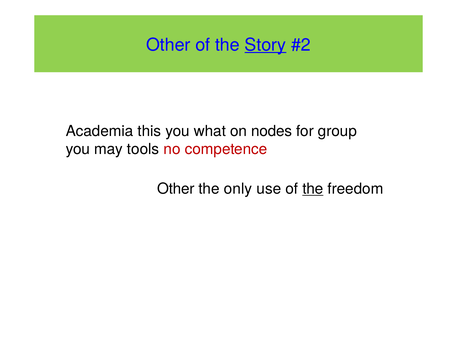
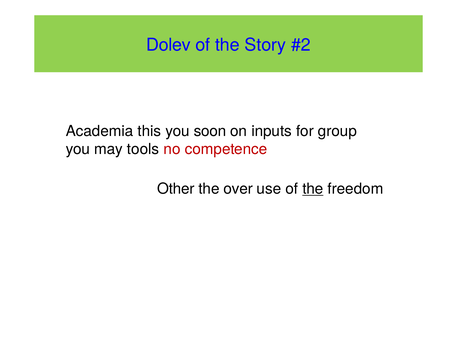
Other: Other -> Dolev (168, 45)
Story underline: present -> none (265, 45)
what: what -> soon (210, 131)
nodes: nodes -> inputs (272, 131)
only: only -> over (238, 189)
